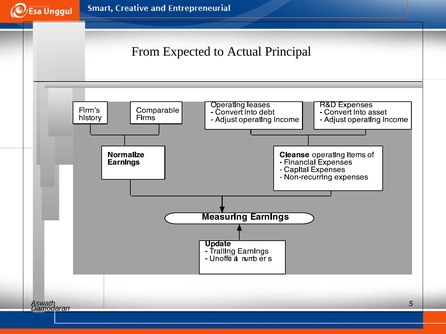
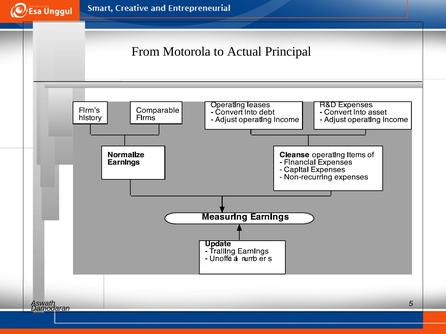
Expected: Expected -> Motorola (187, 52)
